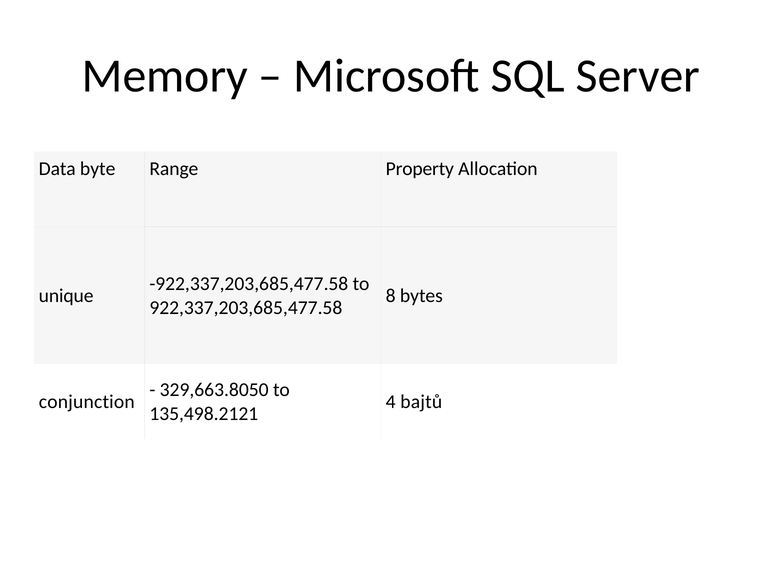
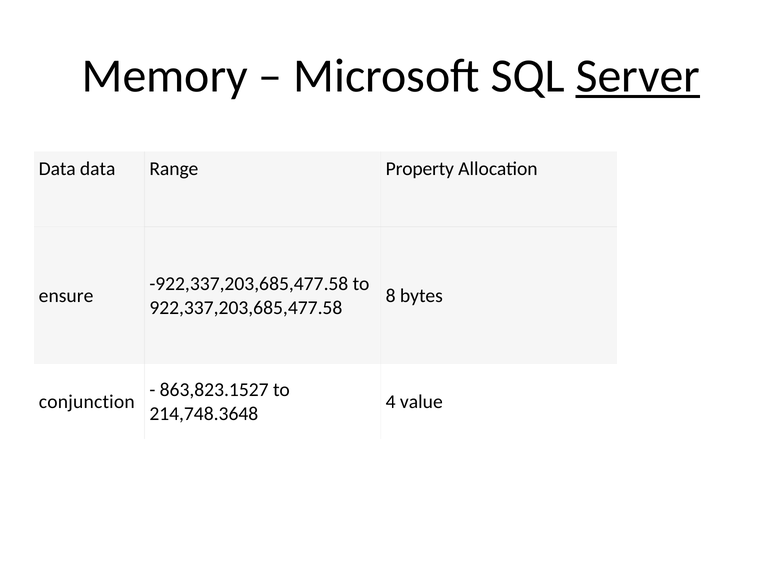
Server underline: none -> present (638, 76)
Data byte: byte -> data (98, 169)
unique: unique -> ensure (66, 296)
329,663.8050: 329,663.8050 -> 863,823.1527 (214, 390)
bajtů: bajtů -> value (421, 402)
135,498.2121: 135,498.2121 -> 214,748.3648 (204, 414)
